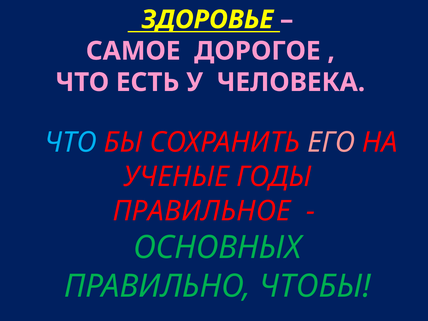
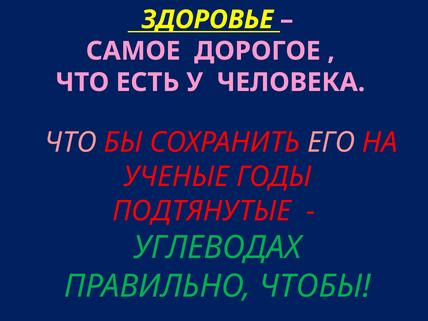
ЧТО colour: light blue -> pink (71, 142)
ПРАВИЛЬНОЕ: ПРАВИЛЬНОЕ -> ПОДТЯНУТЫЕ (202, 211)
ОСНОВНЫХ: ОСНОВНЫХ -> УГЛЕВОДАХ (218, 248)
